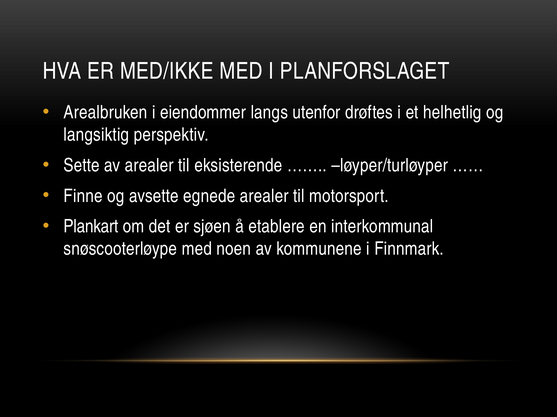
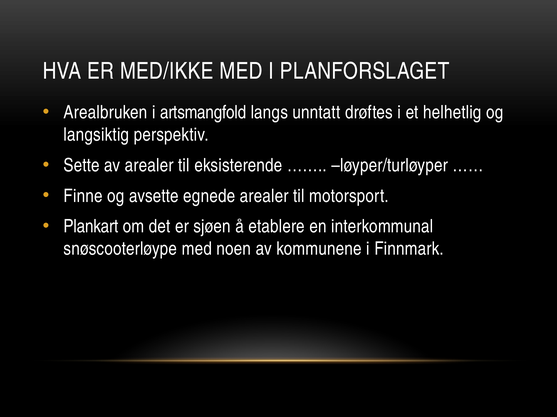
eiendommer: eiendommer -> artsmangfold (203, 113)
utenfor: utenfor -> unntatt (316, 113)
